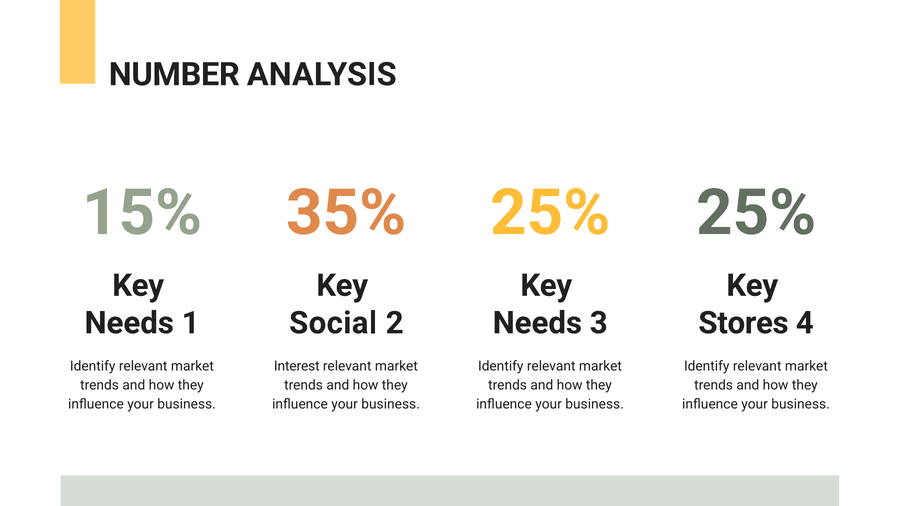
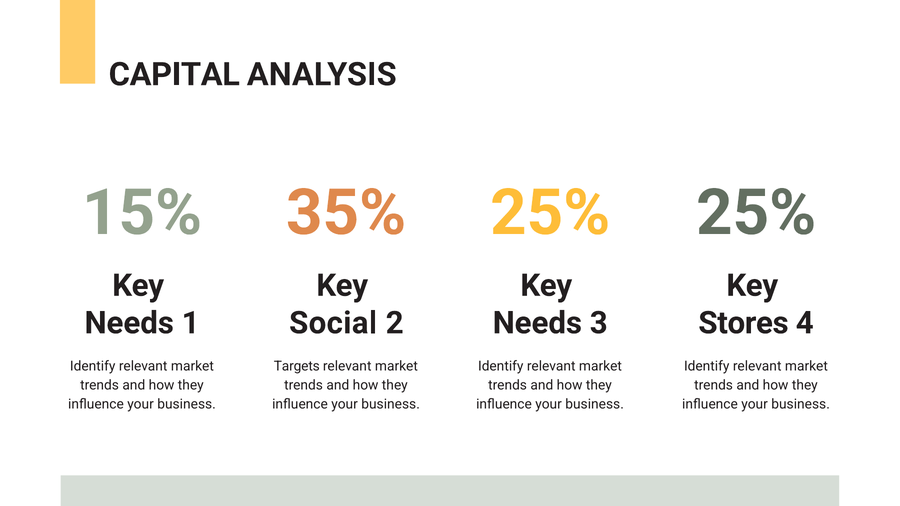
NUMBER: NUMBER -> CAPITAL (174, 75)
Interest: Interest -> Targets (297, 367)
